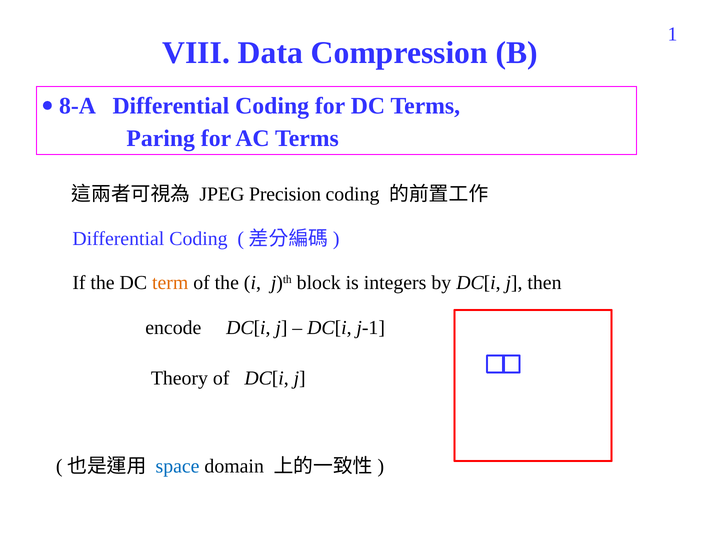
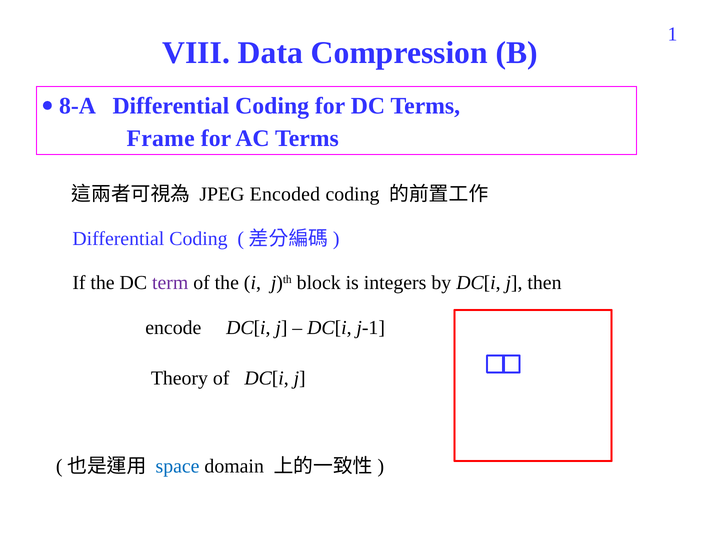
Paring: Paring -> Frame (161, 138)
Precision: Precision -> Encoded (285, 194)
term colour: orange -> purple (170, 283)
